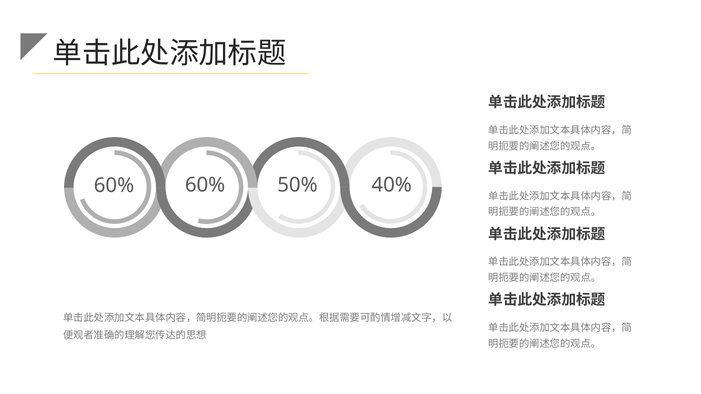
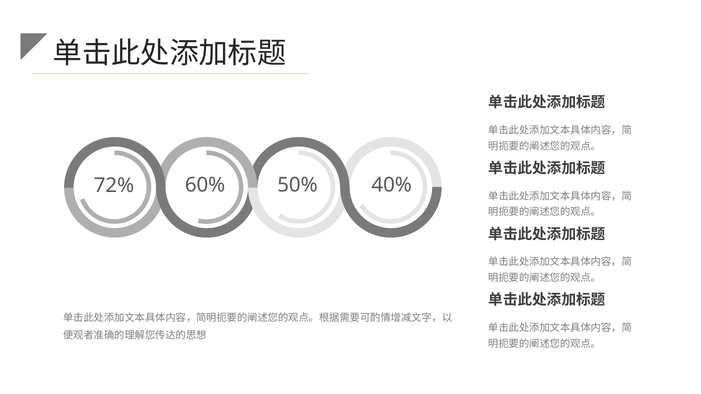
60%: 60% -> 72% (114, 185)
